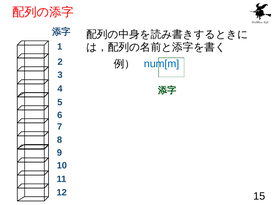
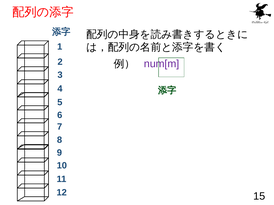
num[m colour: blue -> purple (162, 64)
